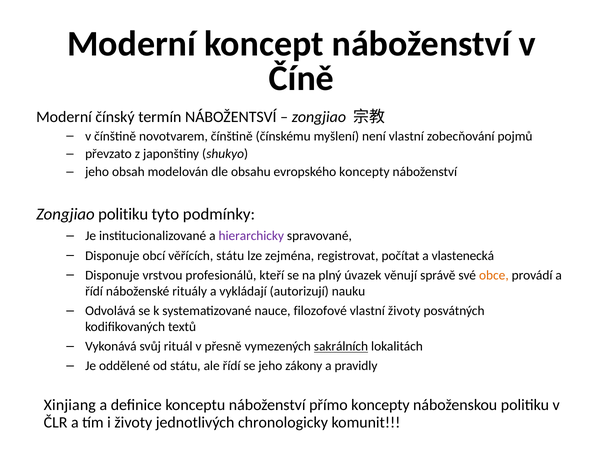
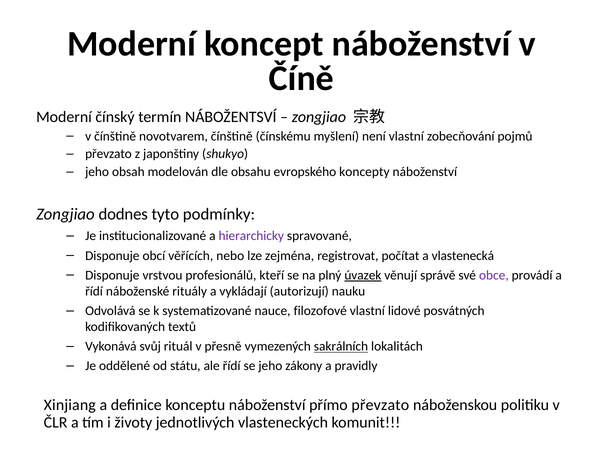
Zongjiao politiku: politiku -> dodnes (123, 215)
věřících státu: státu -> nebo (230, 256)
úvazek underline: none -> present (363, 275)
obce colour: orange -> purple (494, 275)
vlastní životy: životy -> lidové (404, 311)
přímo koncepty: koncepty -> převzato (380, 405)
chronologicky: chronologicky -> vlasteneckých (283, 423)
